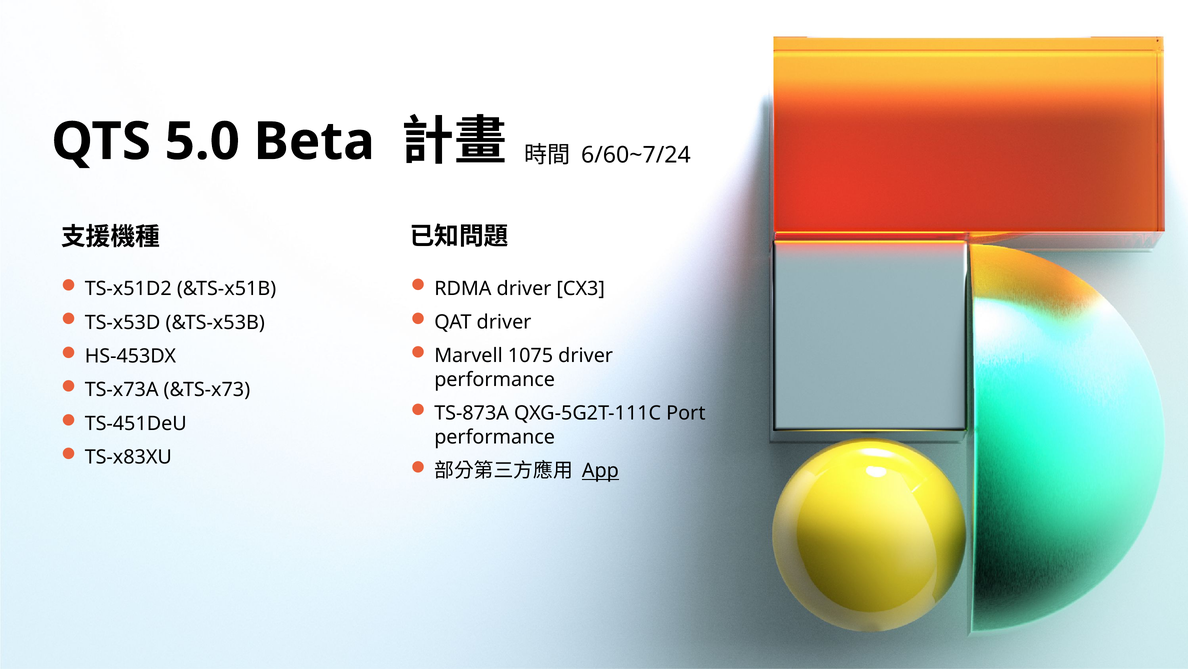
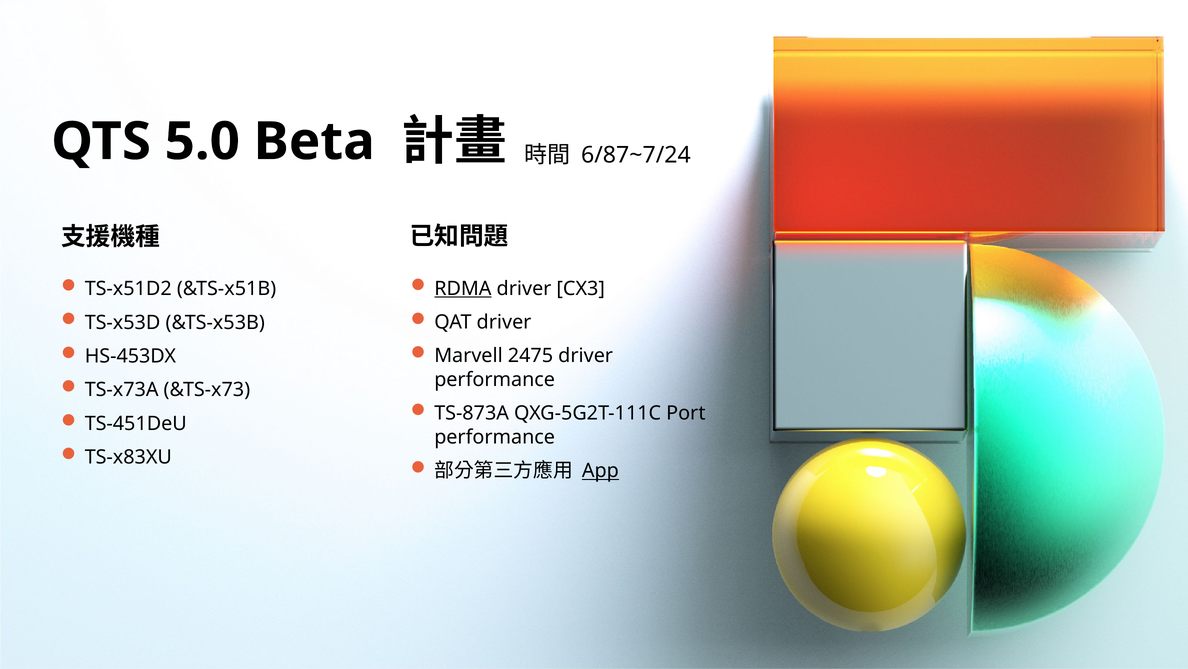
6/60~7/24: 6/60~7/24 -> 6/87~7/24 (636, 155)
RDMA underline: none -> present (463, 288)
1075: 1075 -> 2475 (530, 356)
